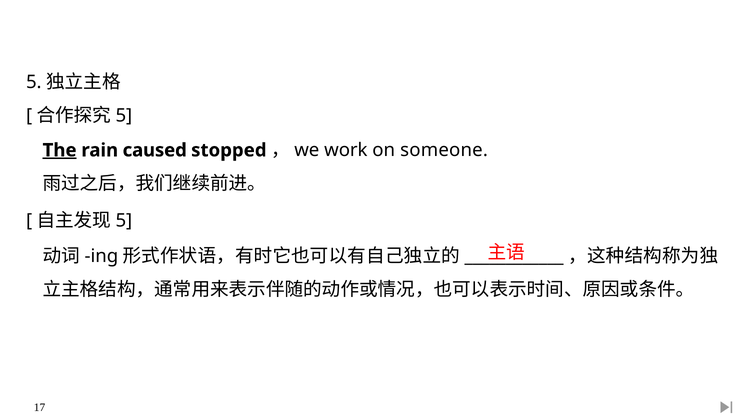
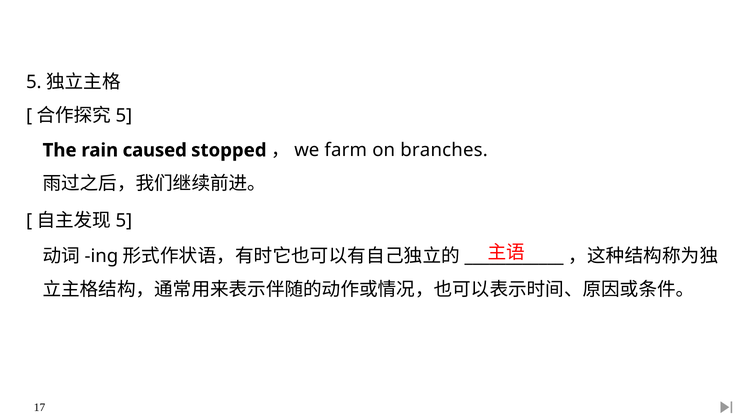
The underline: present -> none (60, 150)
work: work -> farm (346, 150)
someone: someone -> branches (444, 150)
